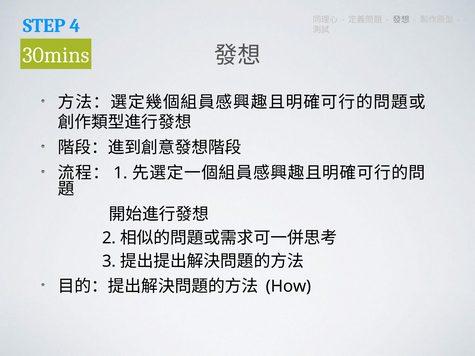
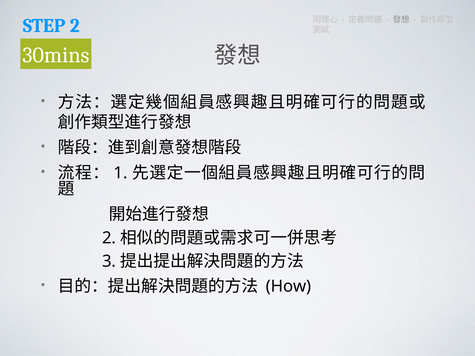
STEP 4: 4 -> 2 (75, 26)
